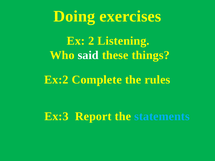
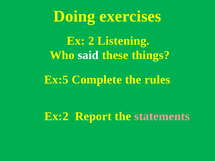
Ex:2: Ex:2 -> Ex:5 (56, 80)
Ex:3: Ex:3 -> Ex:2 (56, 117)
statements colour: light blue -> pink (162, 117)
